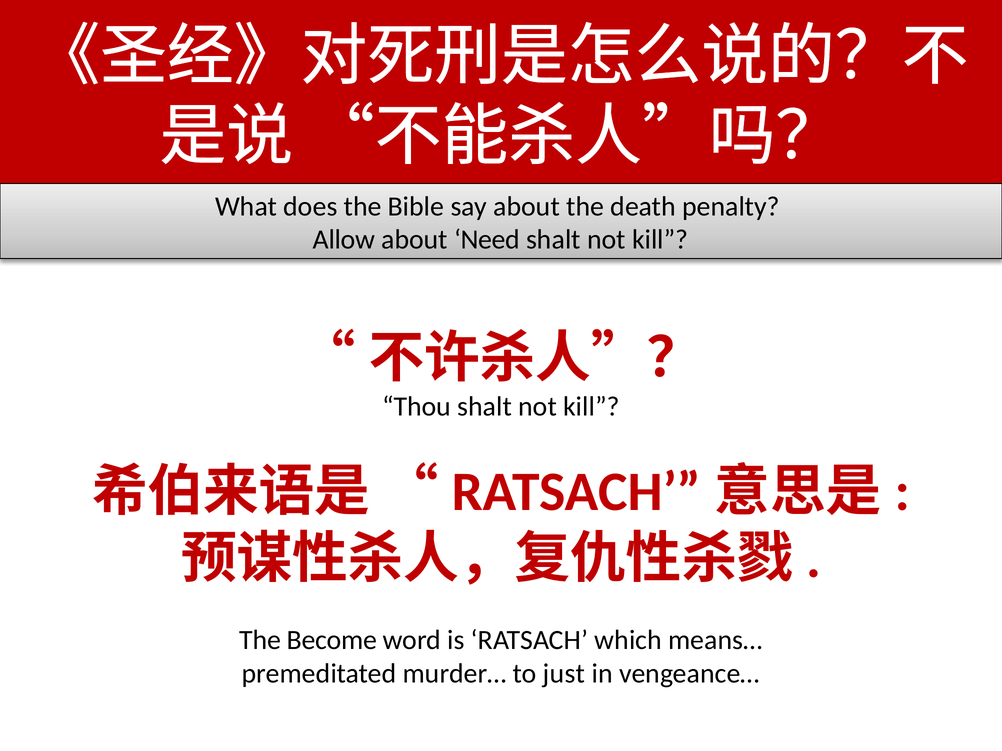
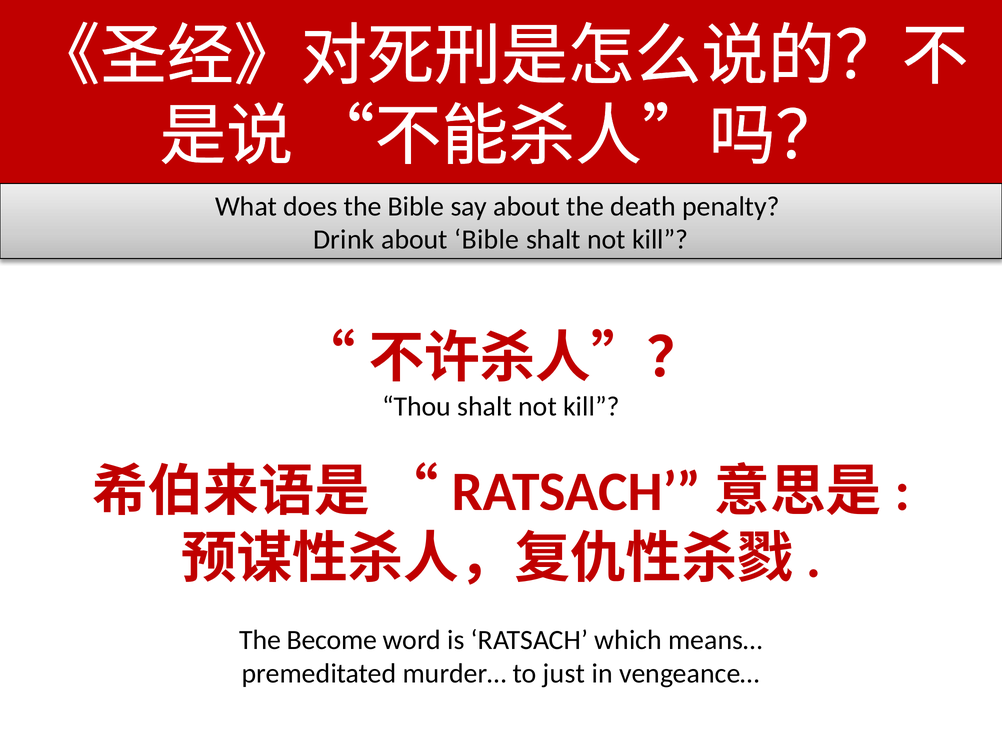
Allow: Allow -> Drink (344, 240)
about Need: Need -> Bible (487, 240)
